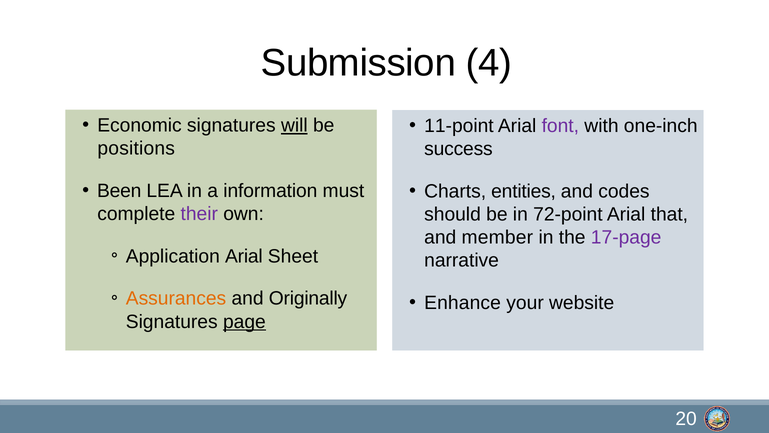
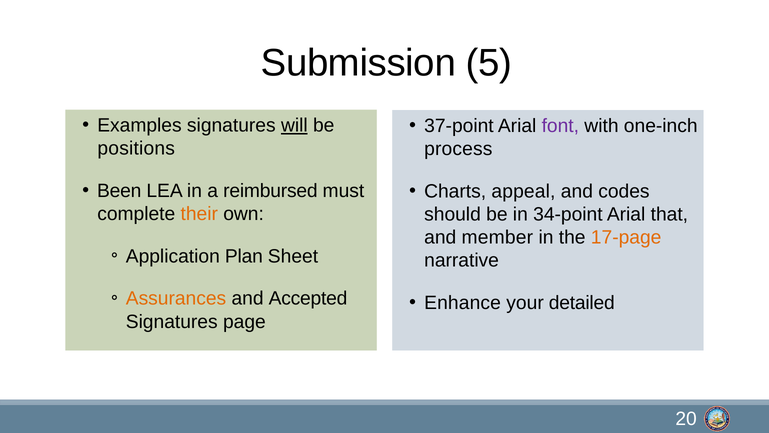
4: 4 -> 5 (489, 63)
Economic: Economic -> Examples (139, 125)
11-point: 11-point -> 37-point (459, 126)
success: success -> process (458, 149)
information: information -> reimbursed (270, 191)
entities: entities -> appeal (523, 191)
their colour: purple -> orange (199, 214)
72-point: 72-point -> 34-point (568, 214)
17-page colour: purple -> orange (626, 237)
Application Arial: Arial -> Plan (244, 256)
Originally: Originally -> Accepted (308, 298)
website: website -> detailed (582, 303)
page underline: present -> none (244, 321)
